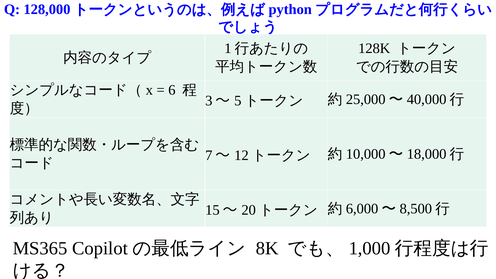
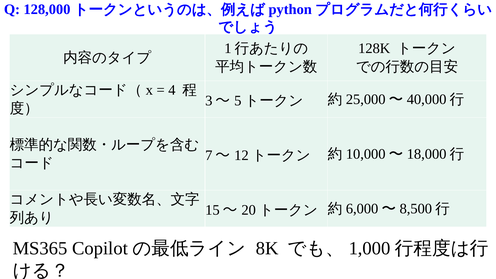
6: 6 -> 4 (172, 90)
